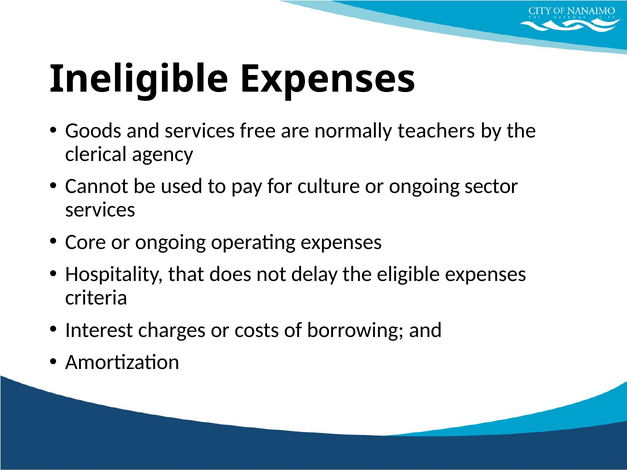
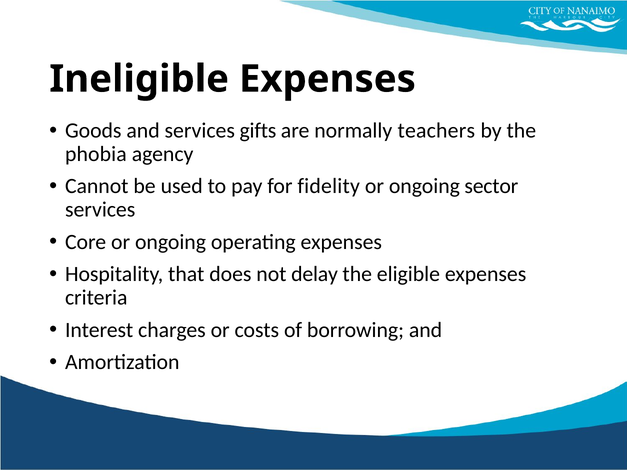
free: free -> gifts (258, 131)
clerical: clerical -> phobia (96, 154)
culture: culture -> fidelity (329, 186)
